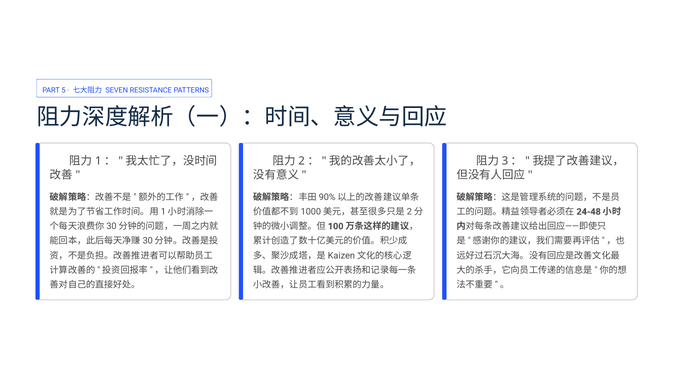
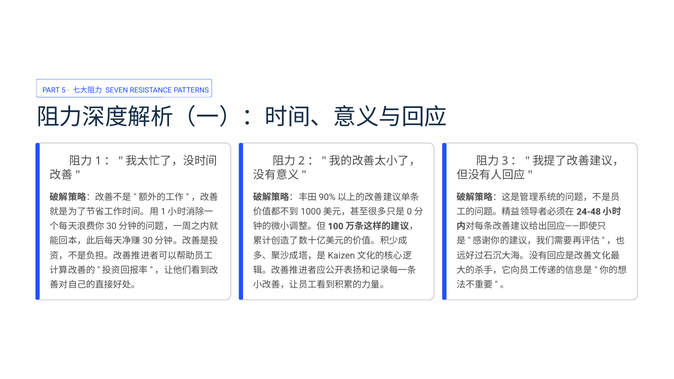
2: 2 -> 0 (409, 212)
